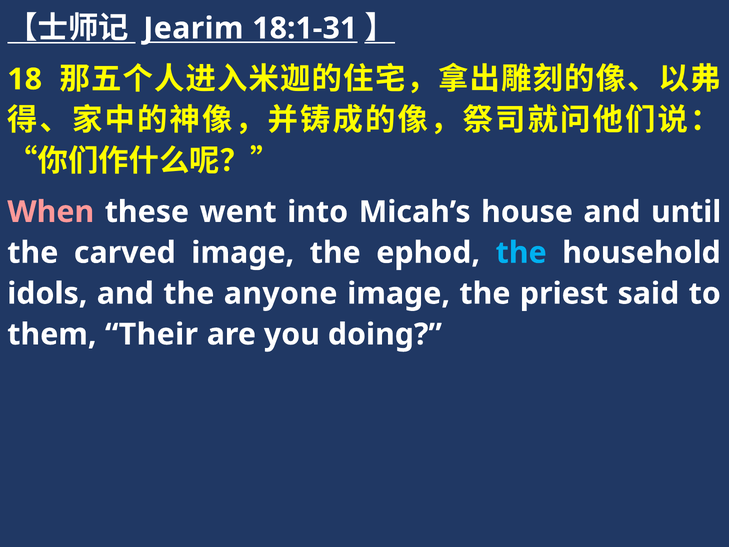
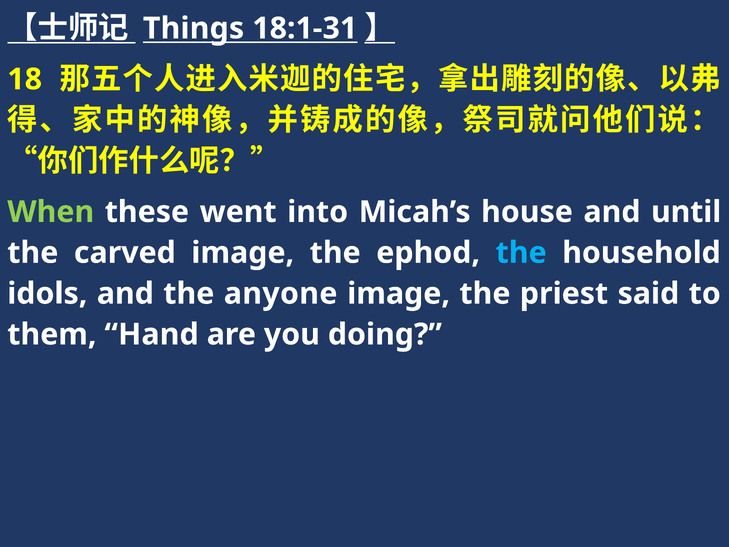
Jearim: Jearim -> Things (194, 28)
When colour: pink -> light green (51, 212)
Their: Their -> Hand (152, 334)
